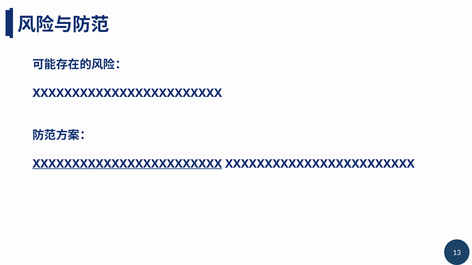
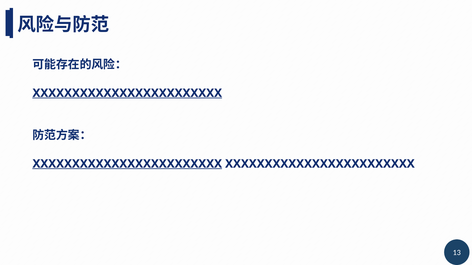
XXXXXXXXXXXXXXXXXXXXXXXX underline: none -> present (127, 93)
